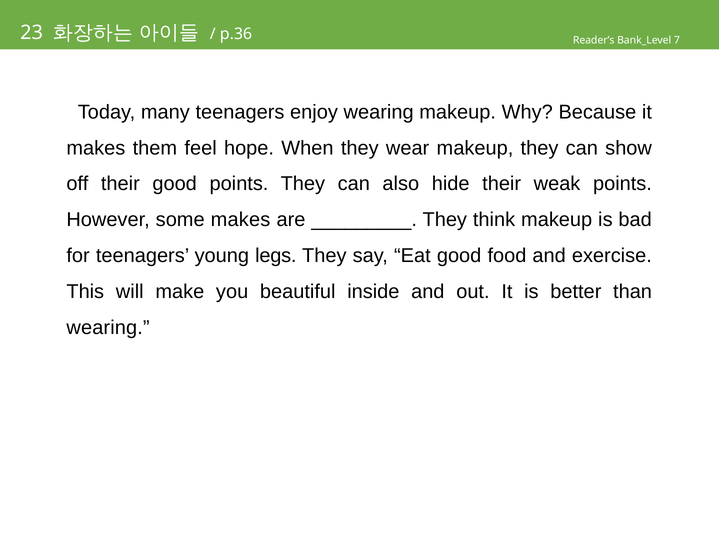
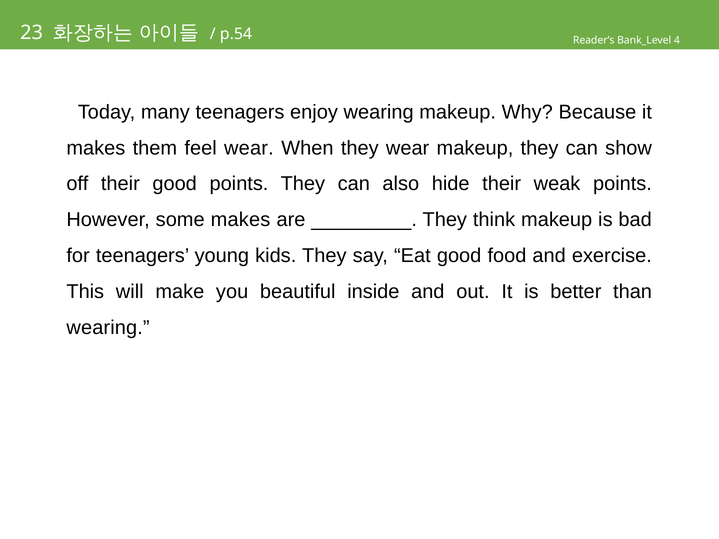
p.36: p.36 -> p.54 (236, 34)
7: 7 -> 4 (677, 40)
feel hope: hope -> wear (249, 148)
legs: legs -> kids (276, 256)
